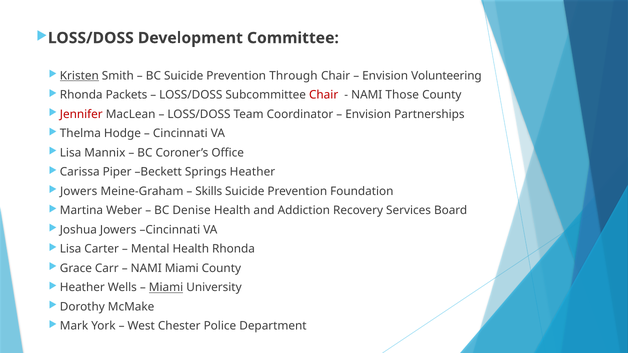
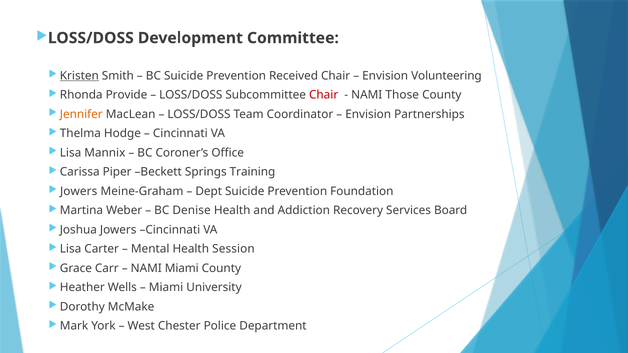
Through: Through -> Received (294, 76)
Packets: Packets -> Provide (126, 95)
Jennifer colour: red -> orange (81, 114)
Springs Heather: Heather -> Training (253, 172)
Skills: Skills -> Dept (209, 191)
Health Rhonda: Rhonda -> Session (233, 249)
Miami underline: present -> none (166, 288)
